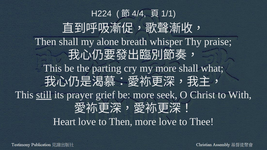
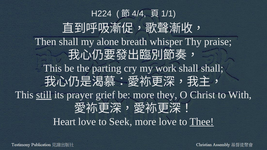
my more: more -> work (166, 68)
shall what: what -> shall (212, 68)
seek: seek -> they (167, 95)
to Then: Then -> Seek (121, 122)
Thee underline: none -> present (202, 122)
